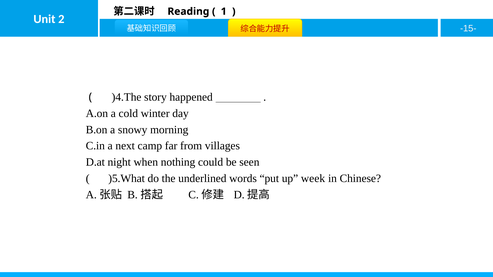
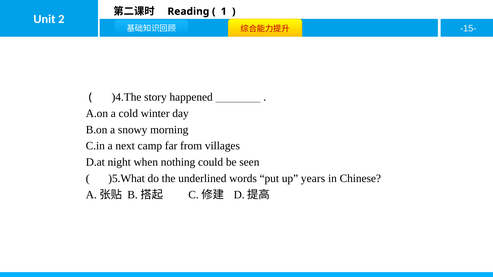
week: week -> years (313, 179)
